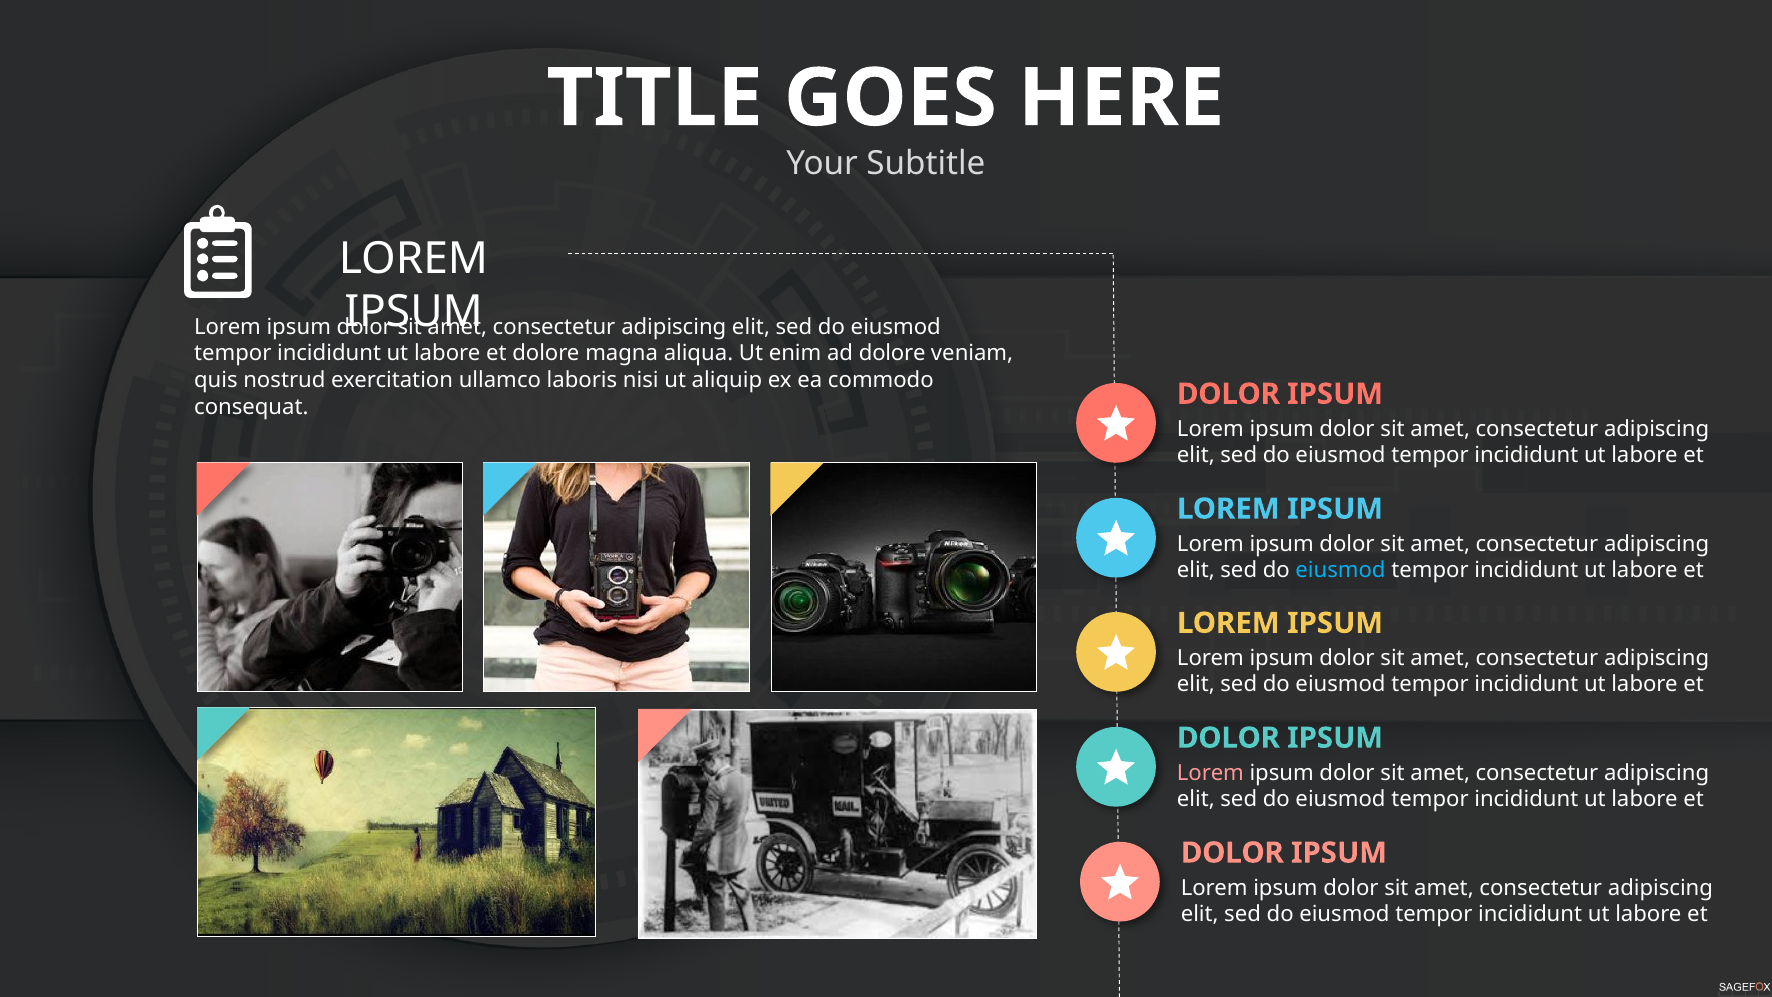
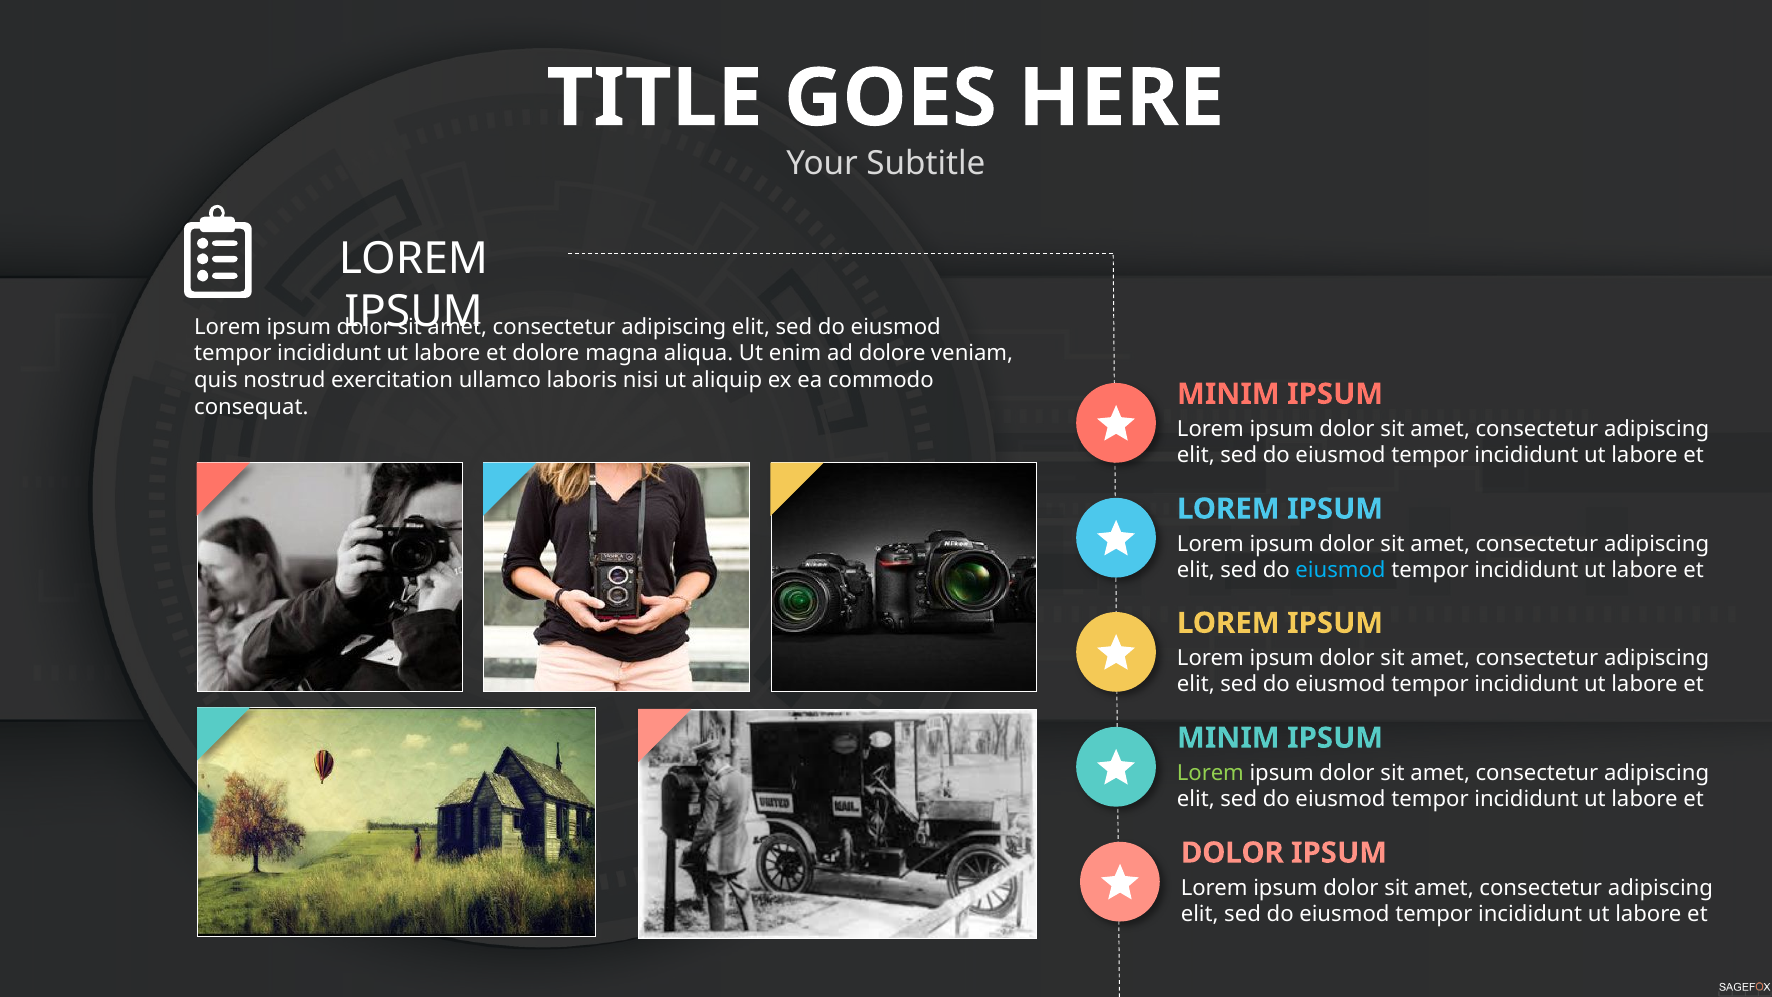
DOLOR: DOLOR -> MINIM (1228, 394)
DOLOR: DOLOR -> MINIM (1228, 738)
Lorem colour: pink -> light green (1210, 773)
